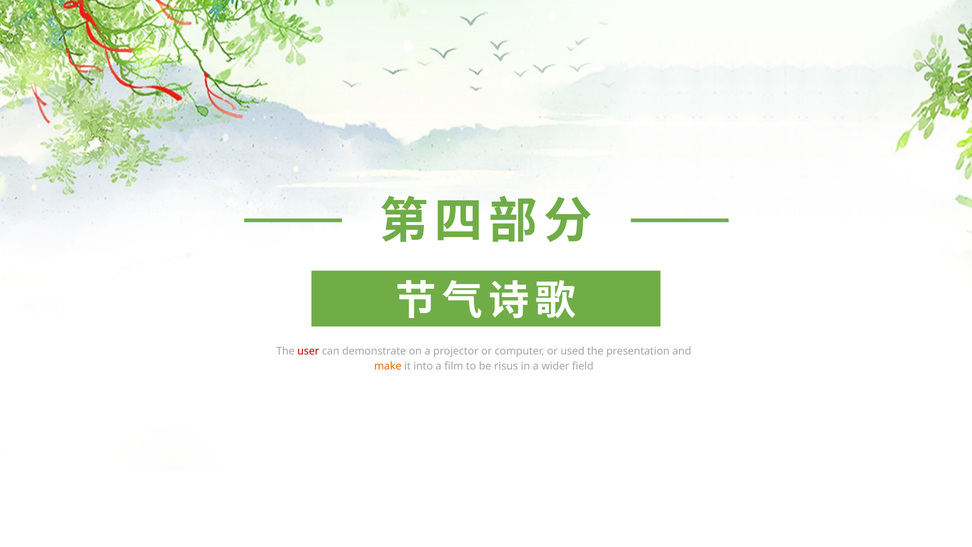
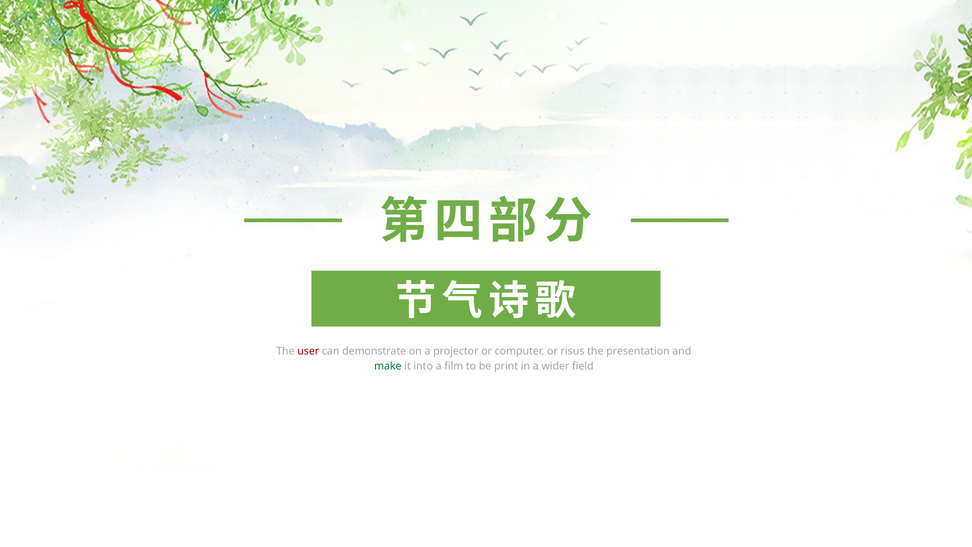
used: used -> risus (572, 351)
make colour: orange -> green (388, 366)
risus: risus -> print (506, 366)
